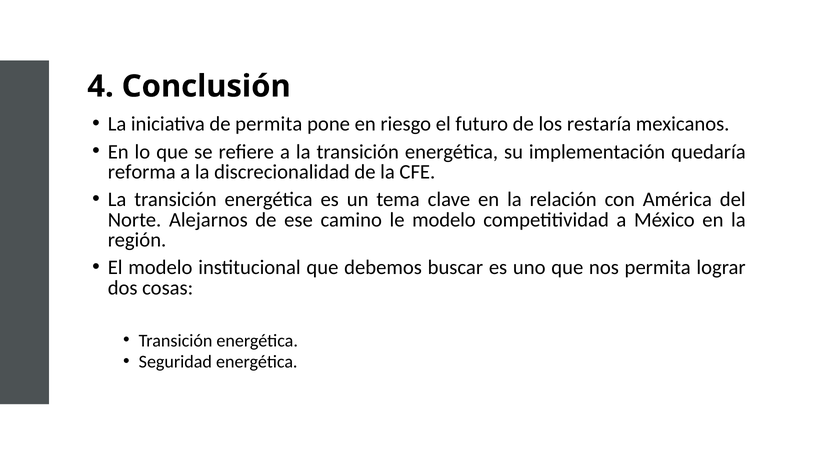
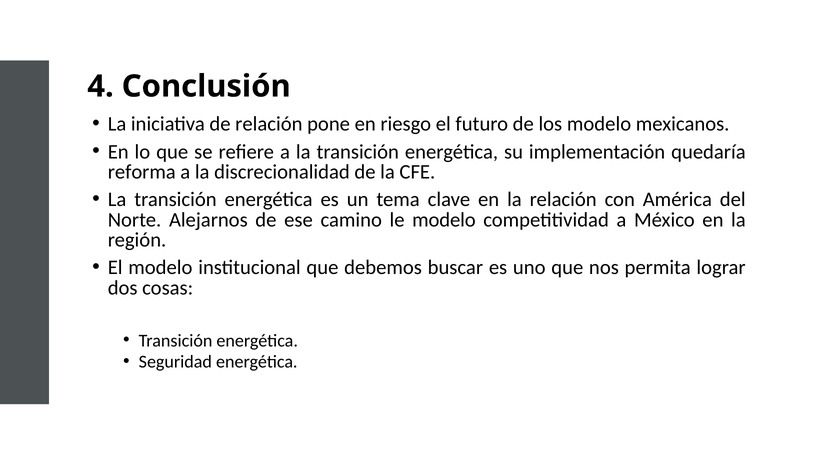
de permita: permita -> relación (269, 124)
los restaría: restaría -> modelo (599, 124)
